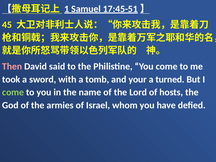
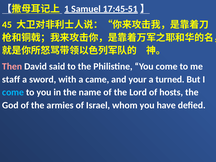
took: took -> staff (11, 79)
tomb: tomb -> came (97, 79)
come colour: light green -> light blue (13, 92)
